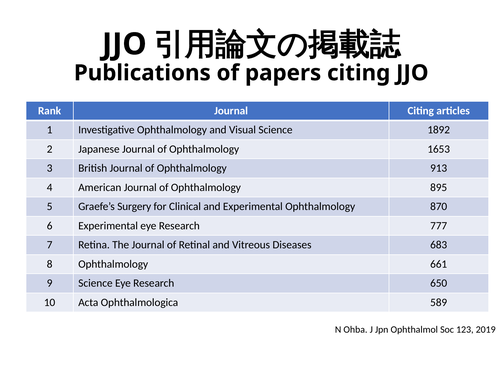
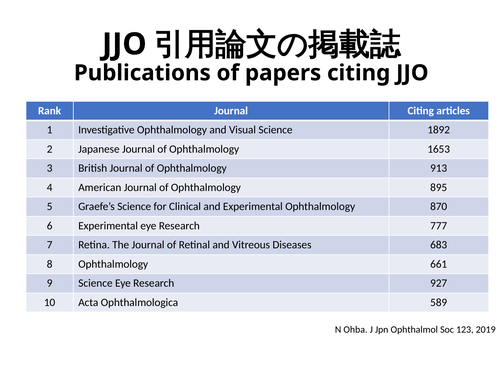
Graefe’s Surgery: Surgery -> Science (134, 207)
650: 650 -> 927 (439, 283)
